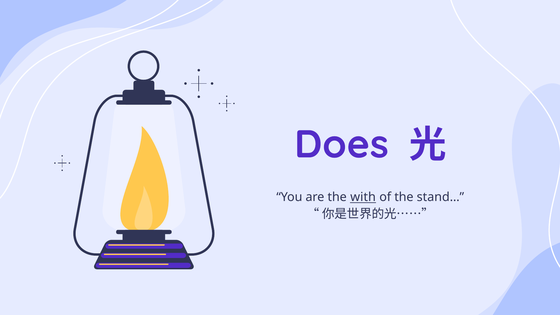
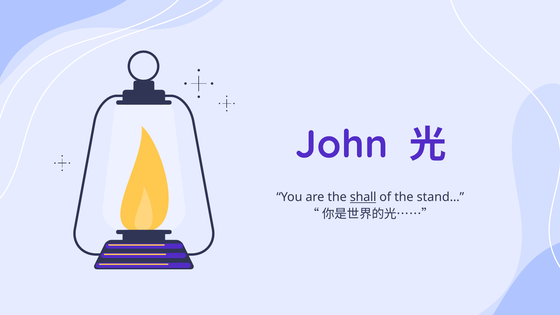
Does: Does -> John (341, 145)
with: with -> shall (363, 197)
